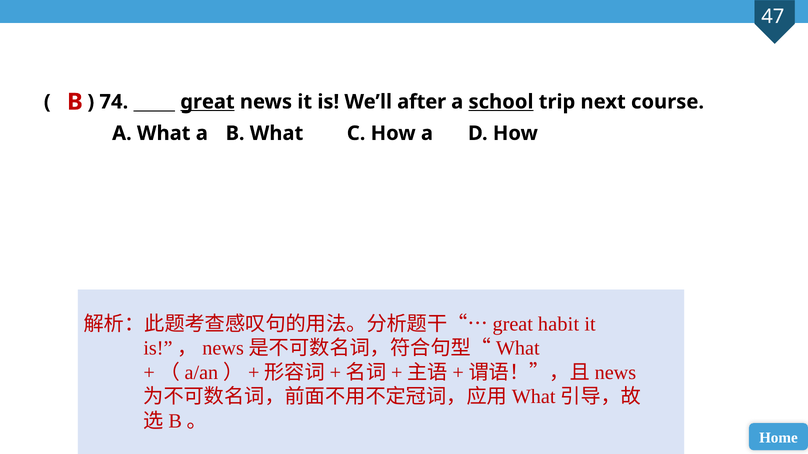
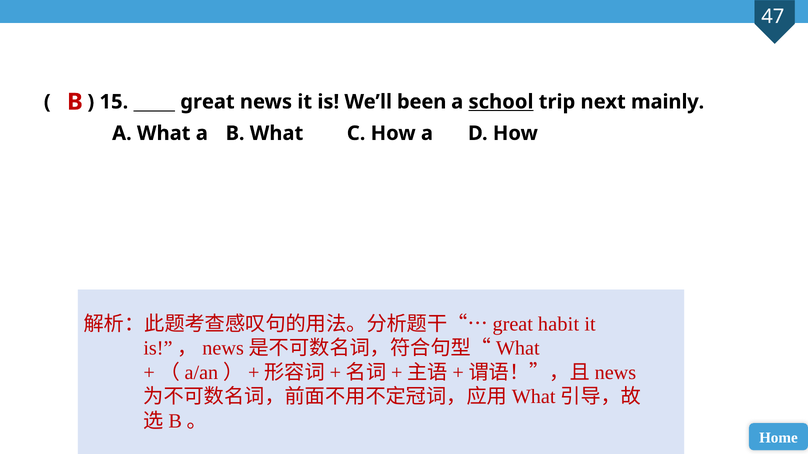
74: 74 -> 15 (114, 102)
great underline: present -> none (207, 102)
after: after -> been (422, 102)
course: course -> mainly (668, 102)
